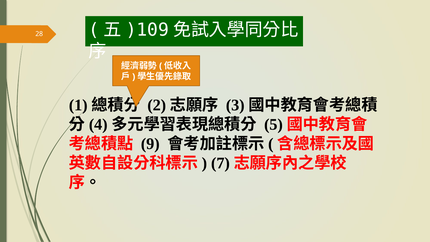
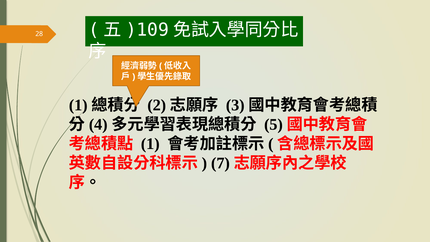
9: 9 -> 1 (150, 144)
